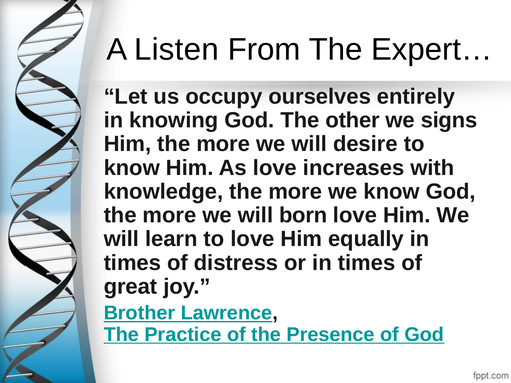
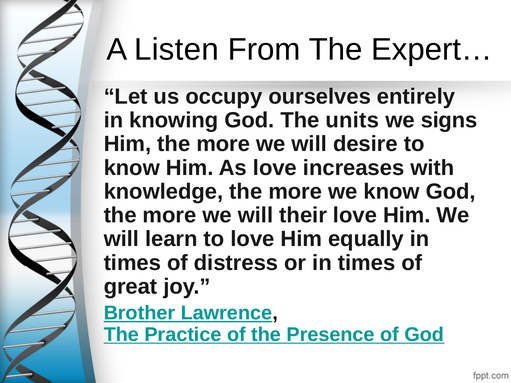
other: other -> units (352, 120)
born: born -> their (303, 215)
